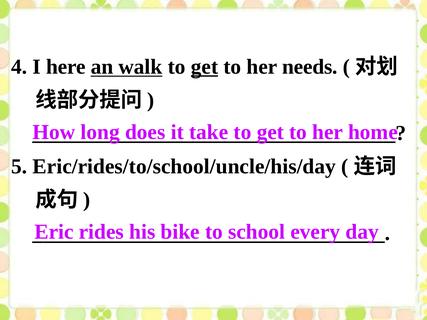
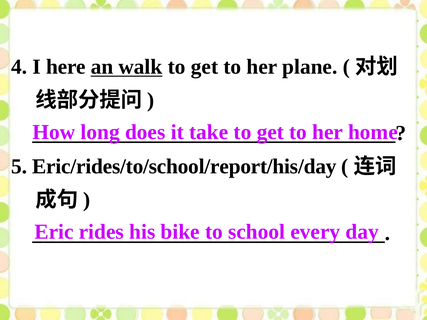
get underline: present -> none (204, 67)
needs: needs -> plane (310, 67)
Eric/rides/to/school/uncle/his/day: Eric/rides/to/school/uncle/his/day -> Eric/rides/to/school/report/his/day (184, 167)
